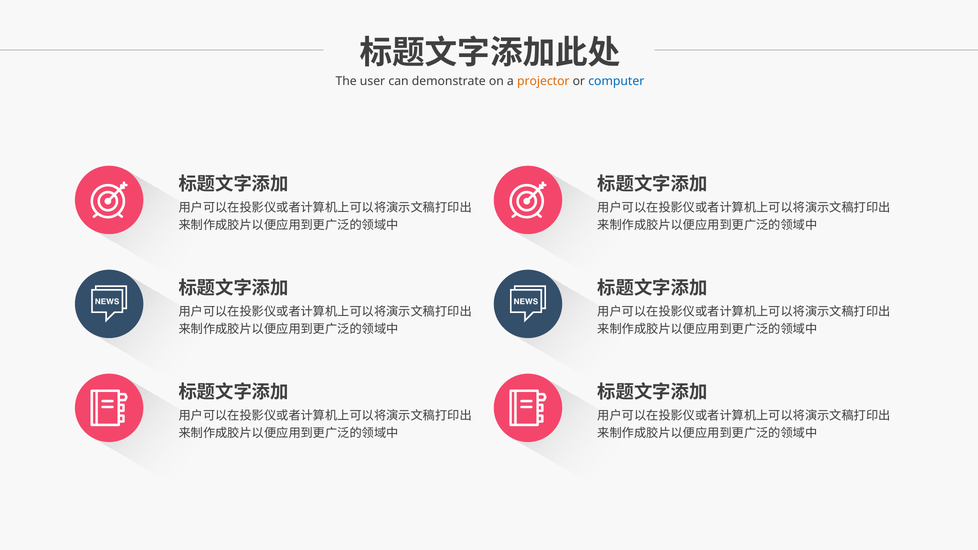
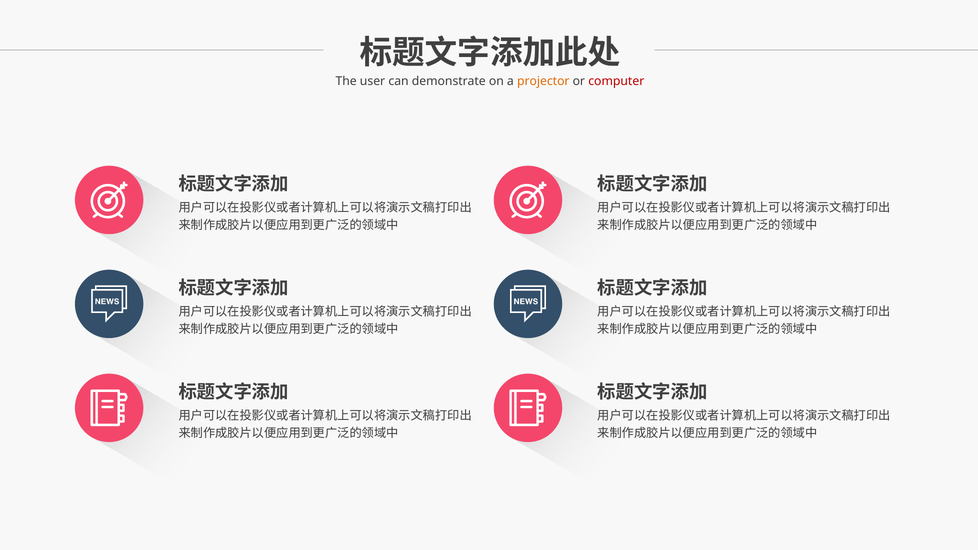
computer colour: blue -> red (616, 81)
